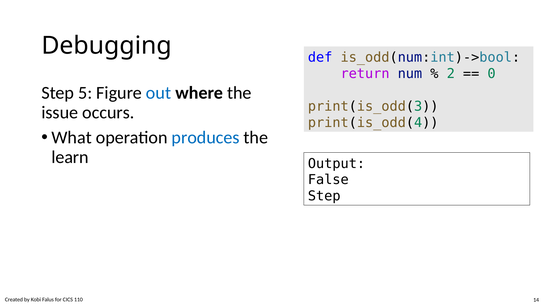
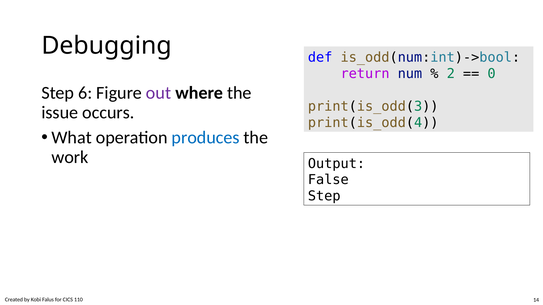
5: 5 -> 6 (85, 93)
out colour: blue -> purple (159, 93)
learn: learn -> work (70, 157)
